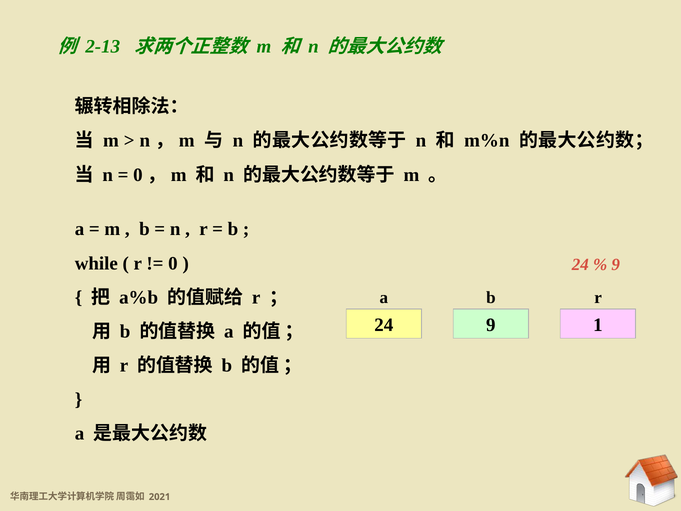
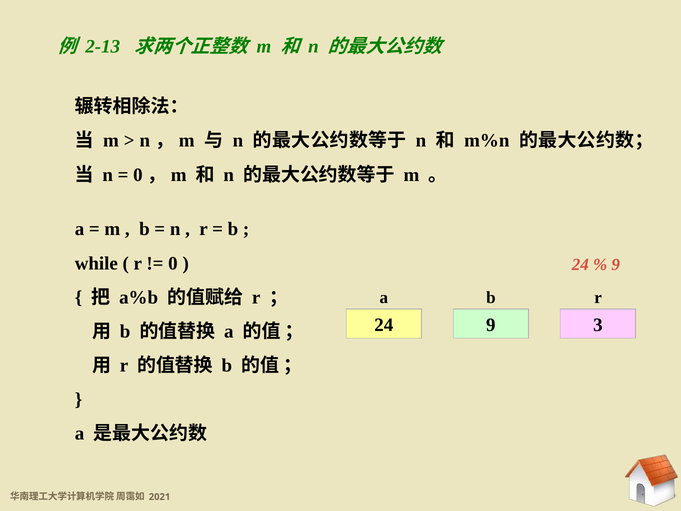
1: 1 -> 3 (598, 325)
